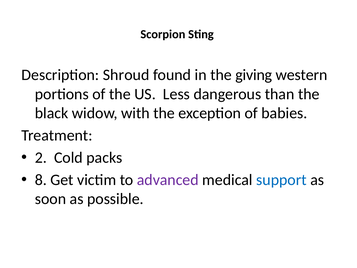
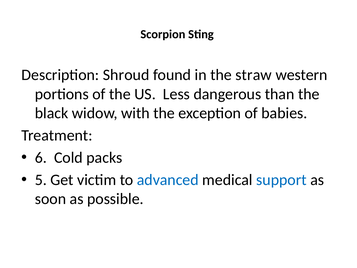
giving: giving -> straw (254, 75)
2: 2 -> 6 (41, 157)
8: 8 -> 5 (41, 180)
advanced colour: purple -> blue (168, 180)
